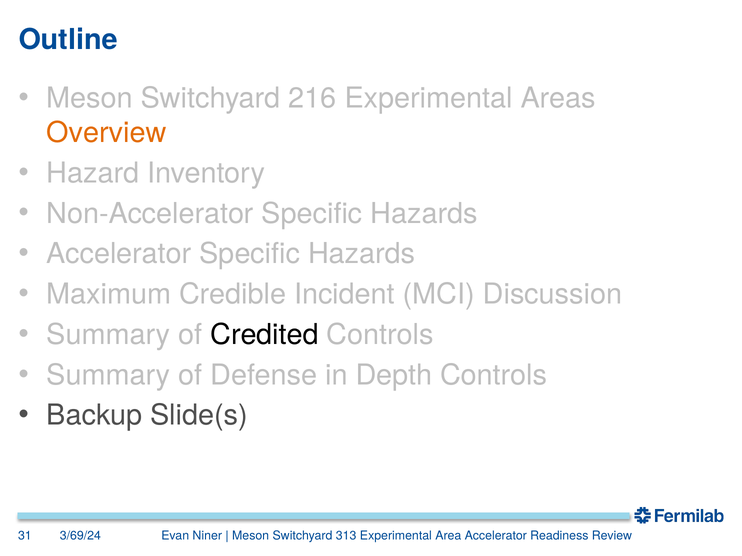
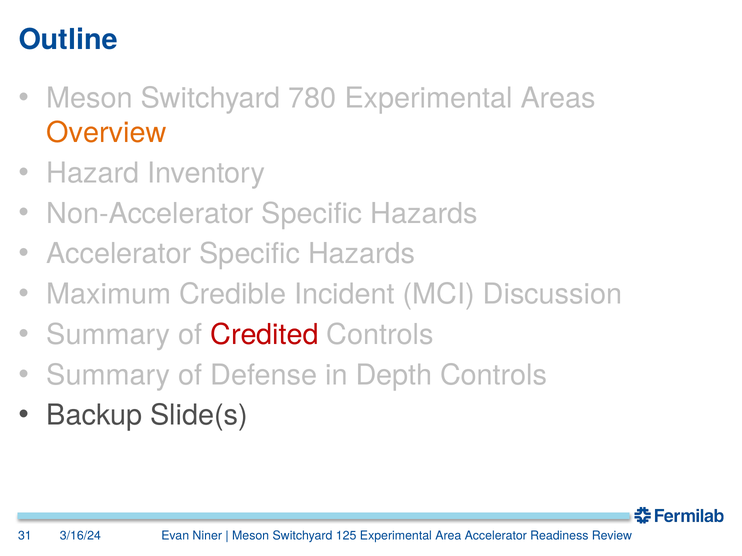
216: 216 -> 780 (312, 98)
Credited colour: black -> red (264, 335)
3/69/24: 3/69/24 -> 3/16/24 (80, 536)
313: 313 -> 125 (346, 536)
